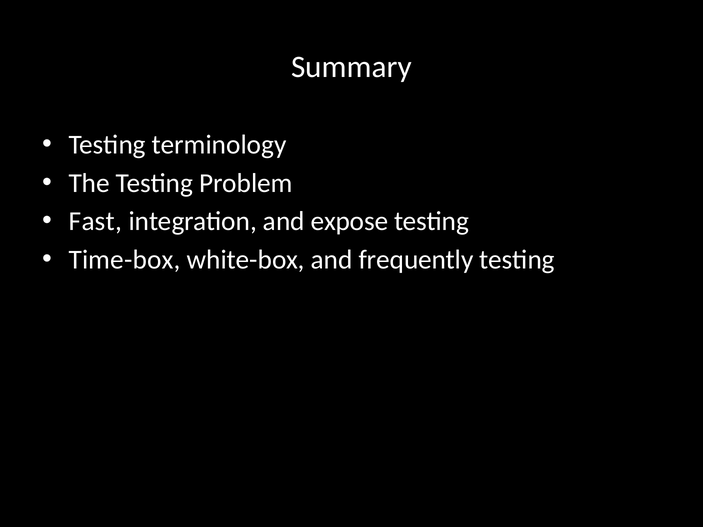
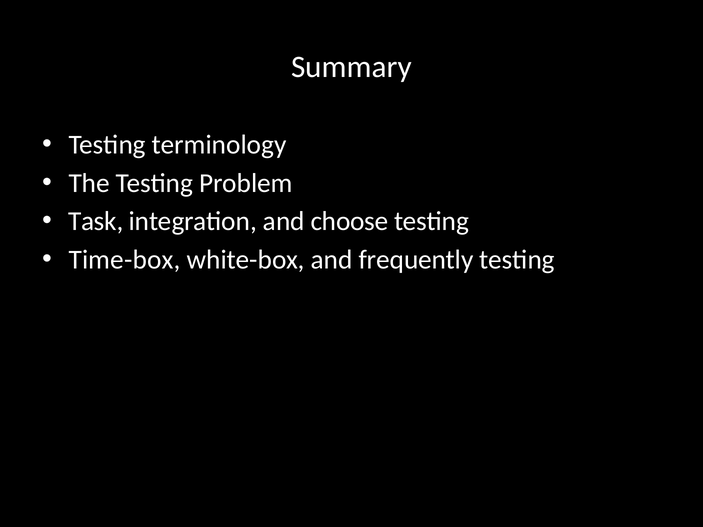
Fast: Fast -> Task (96, 221)
expose: expose -> choose (350, 221)
